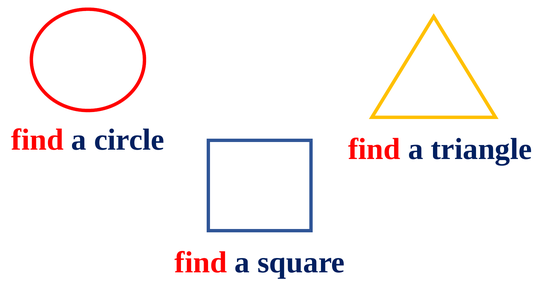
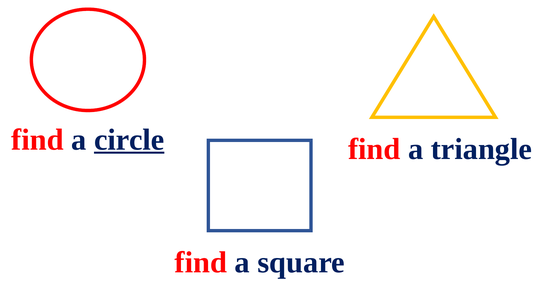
circle underline: none -> present (129, 140)
